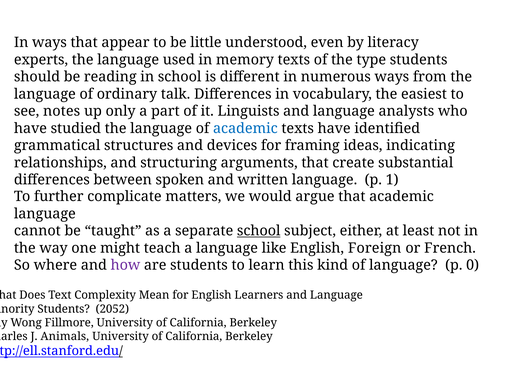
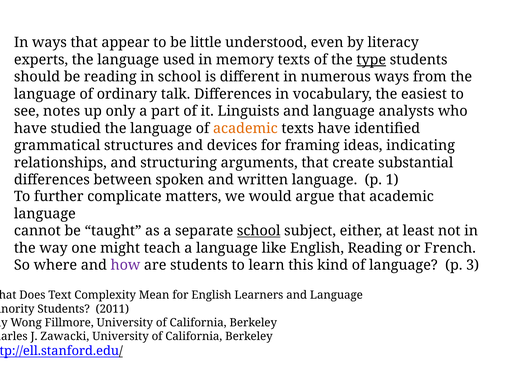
type underline: none -> present (371, 60)
academic colour: blue -> orange (245, 128)
English Foreign: Foreign -> Reading (375, 248)
0: 0 -> 3 (473, 265)
2052: 2052 -> 2011 (112, 309)
Animals: Animals -> Zawacki (65, 336)
